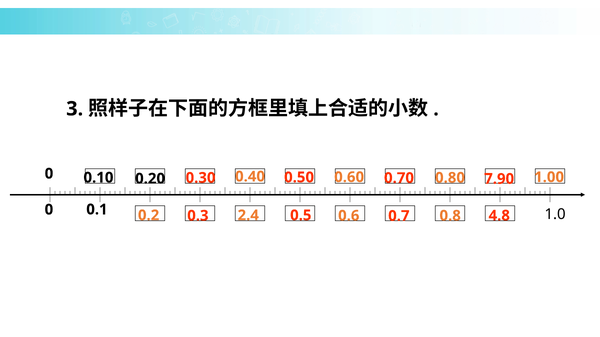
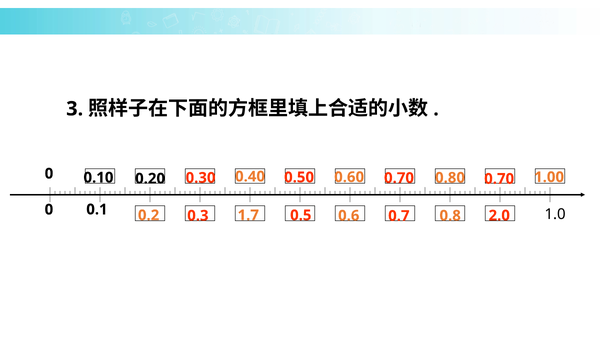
0.80 7.90: 7.90 -> 0.70 (499, 179)
2.4: 2.4 -> 1.7 (248, 216)
4.8: 4.8 -> 2.0 (499, 216)
